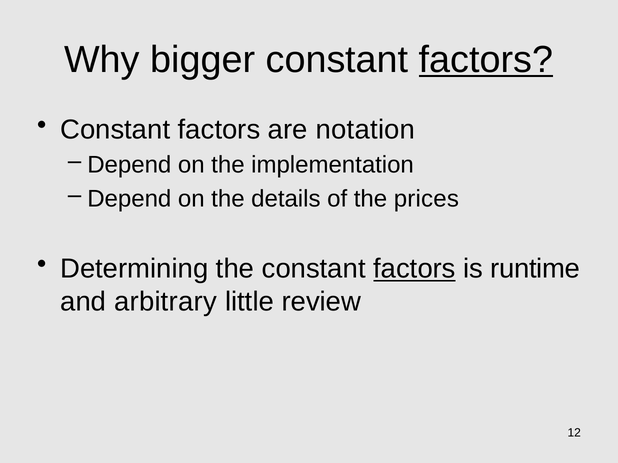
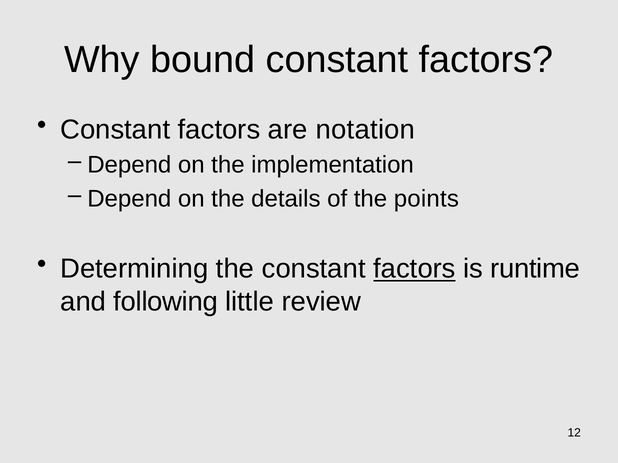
bigger: bigger -> bound (203, 60)
factors underline: present -> none (486, 60)
prices: prices -> points (426, 199)
arbitrary: arbitrary -> following (166, 302)
